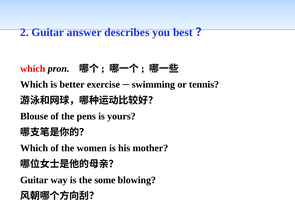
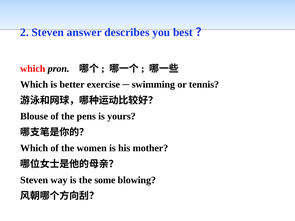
2 Guitar: Guitar -> Steven (48, 32)
Guitar: Guitar -> Steven (34, 180)
